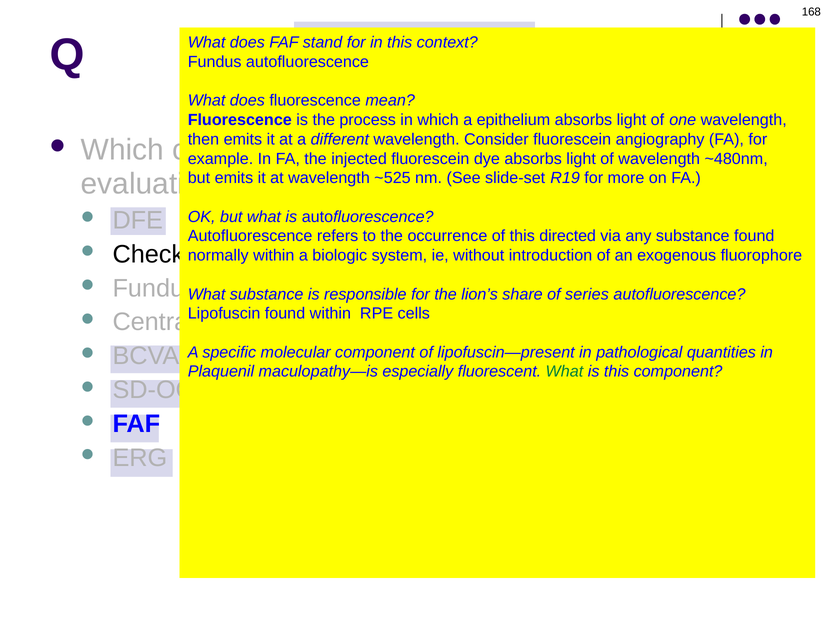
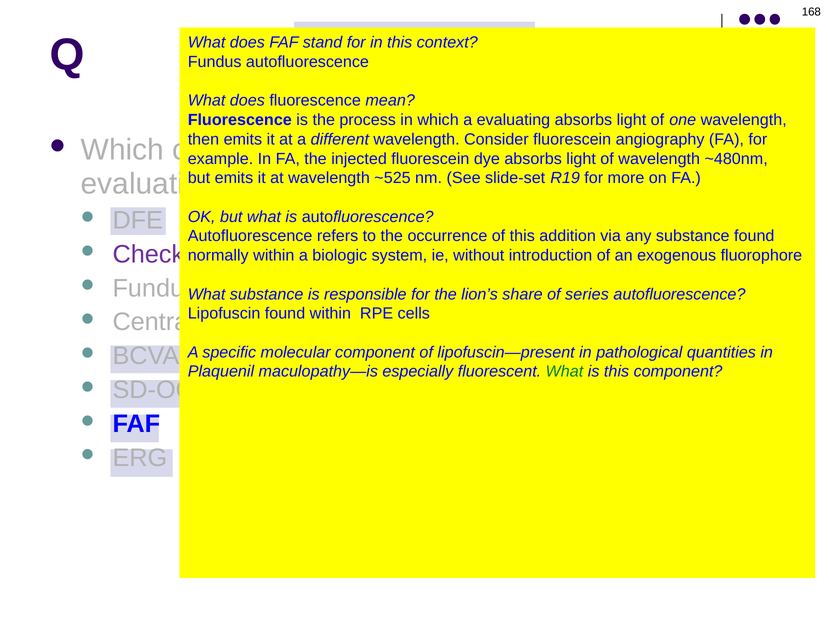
a epithelium: epithelium -> evaluating (513, 120)
directed: directed -> addition (568, 236)
Check colour: black -> purple (148, 254)
